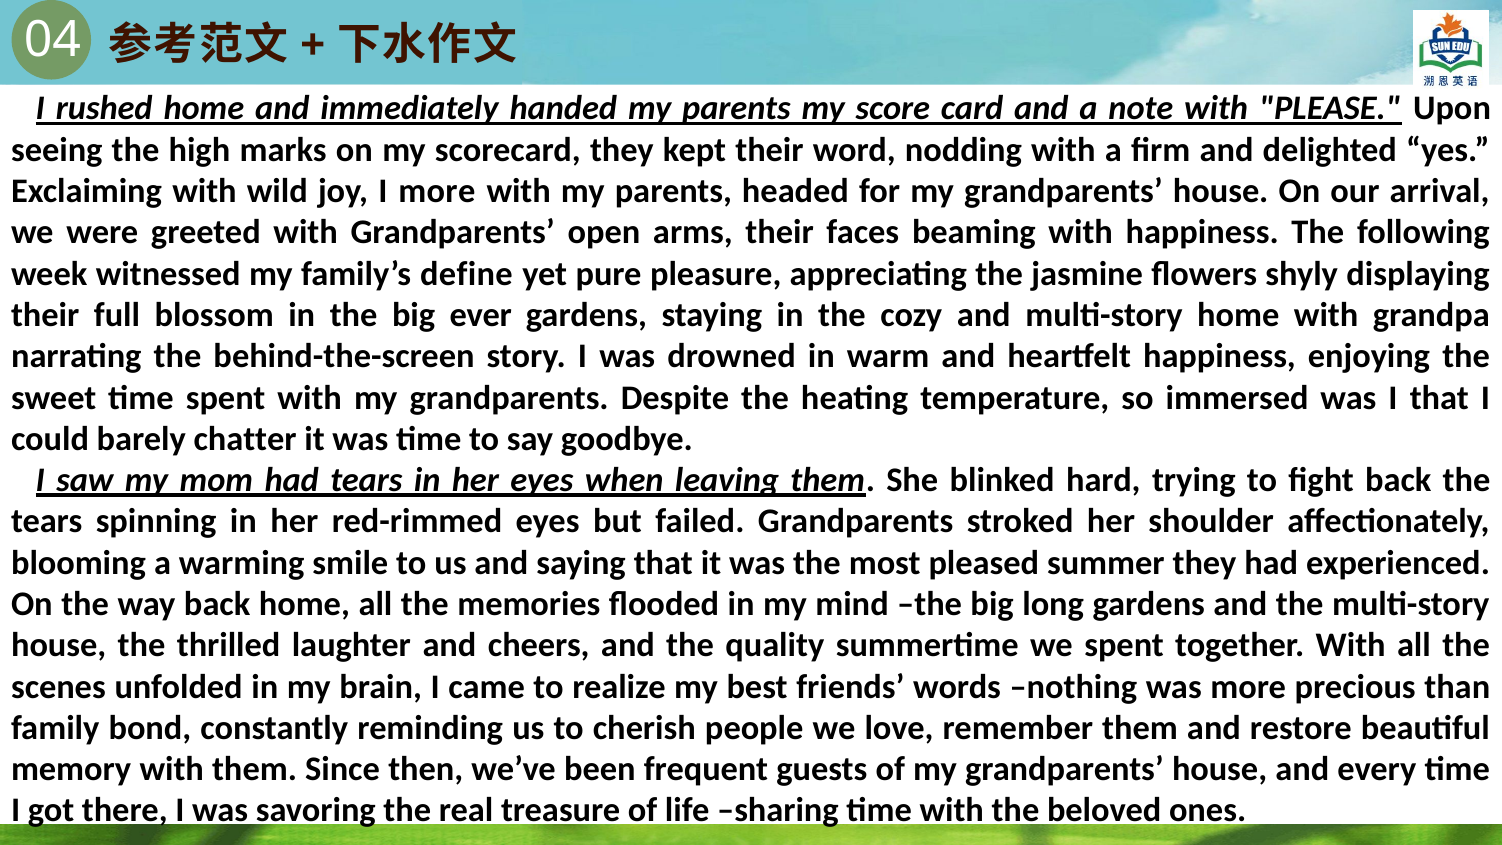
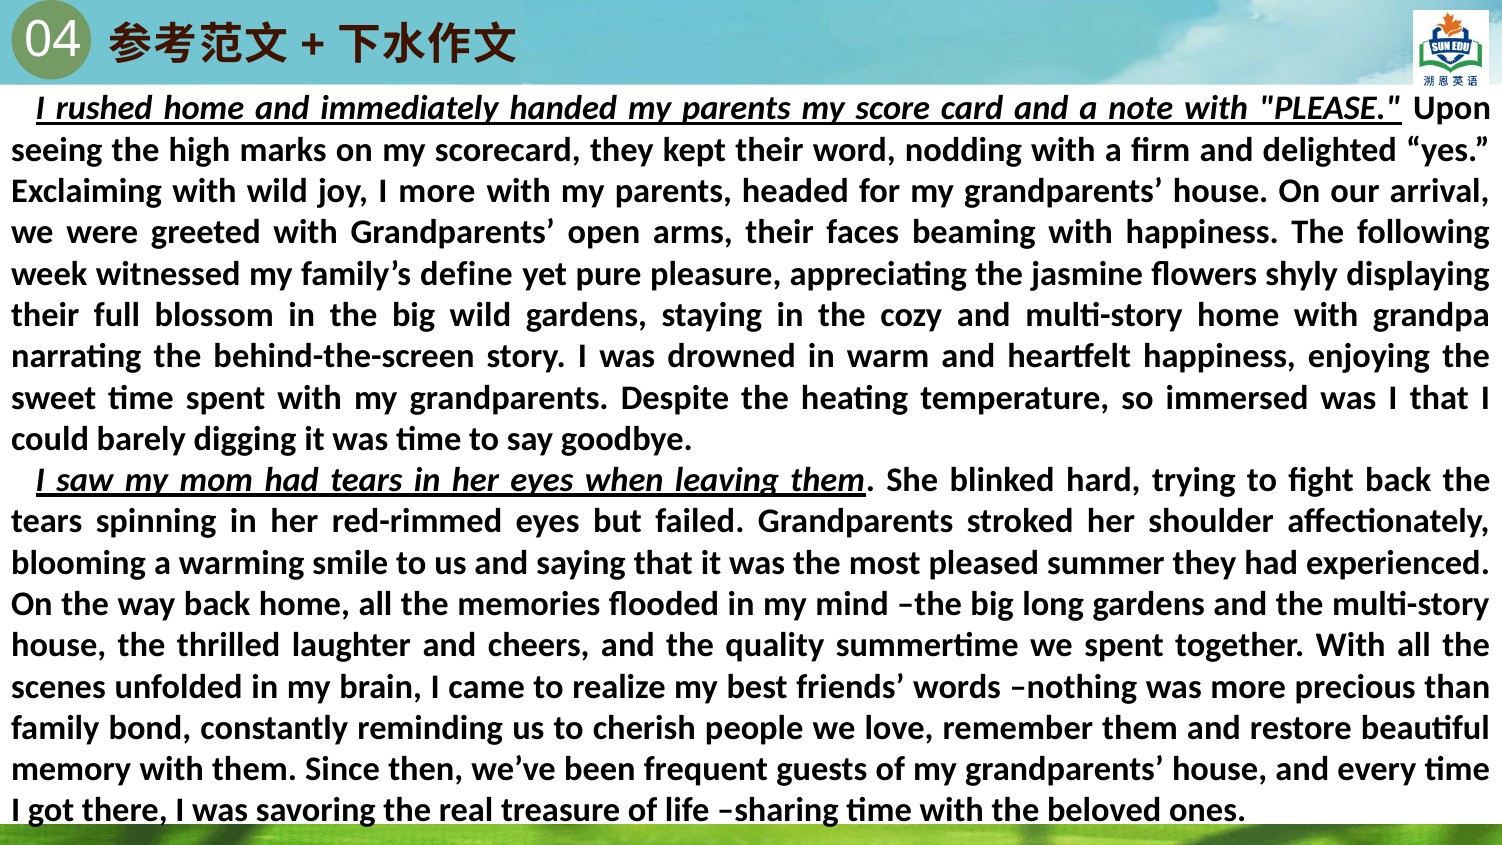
big ever: ever -> wild (480, 315)
chatter: chatter -> digging (245, 439)
